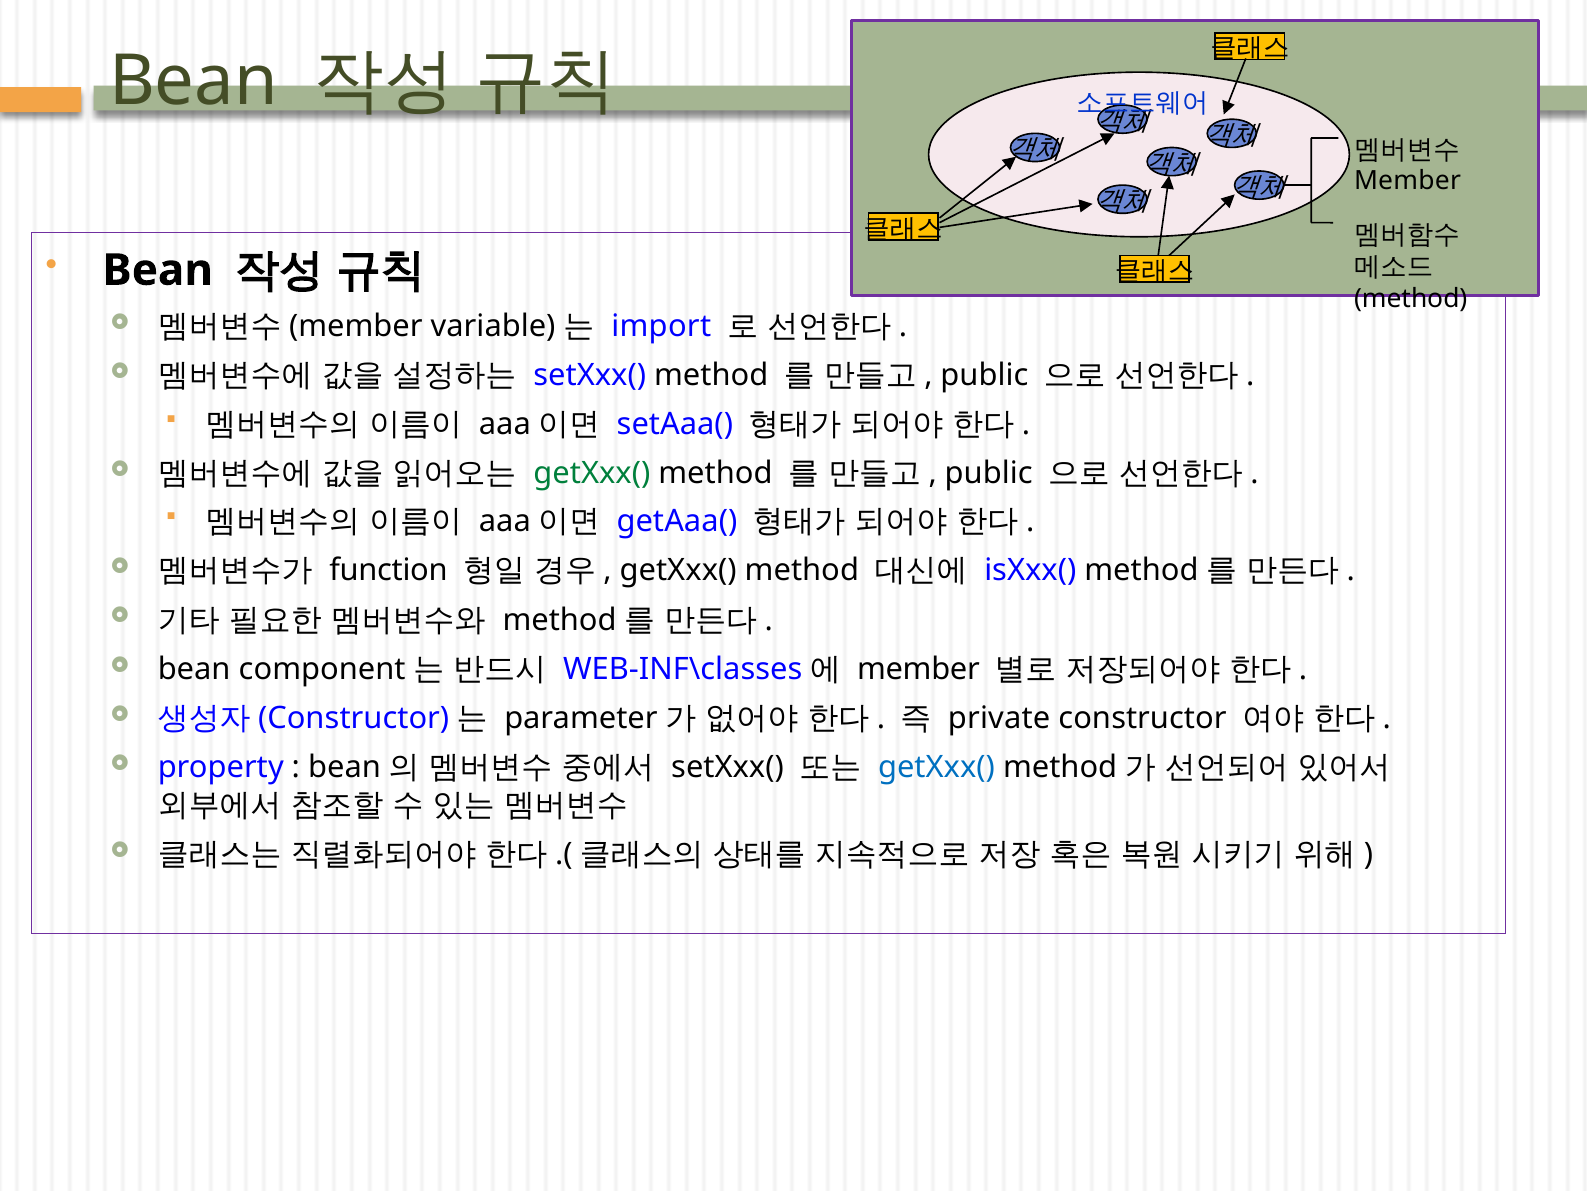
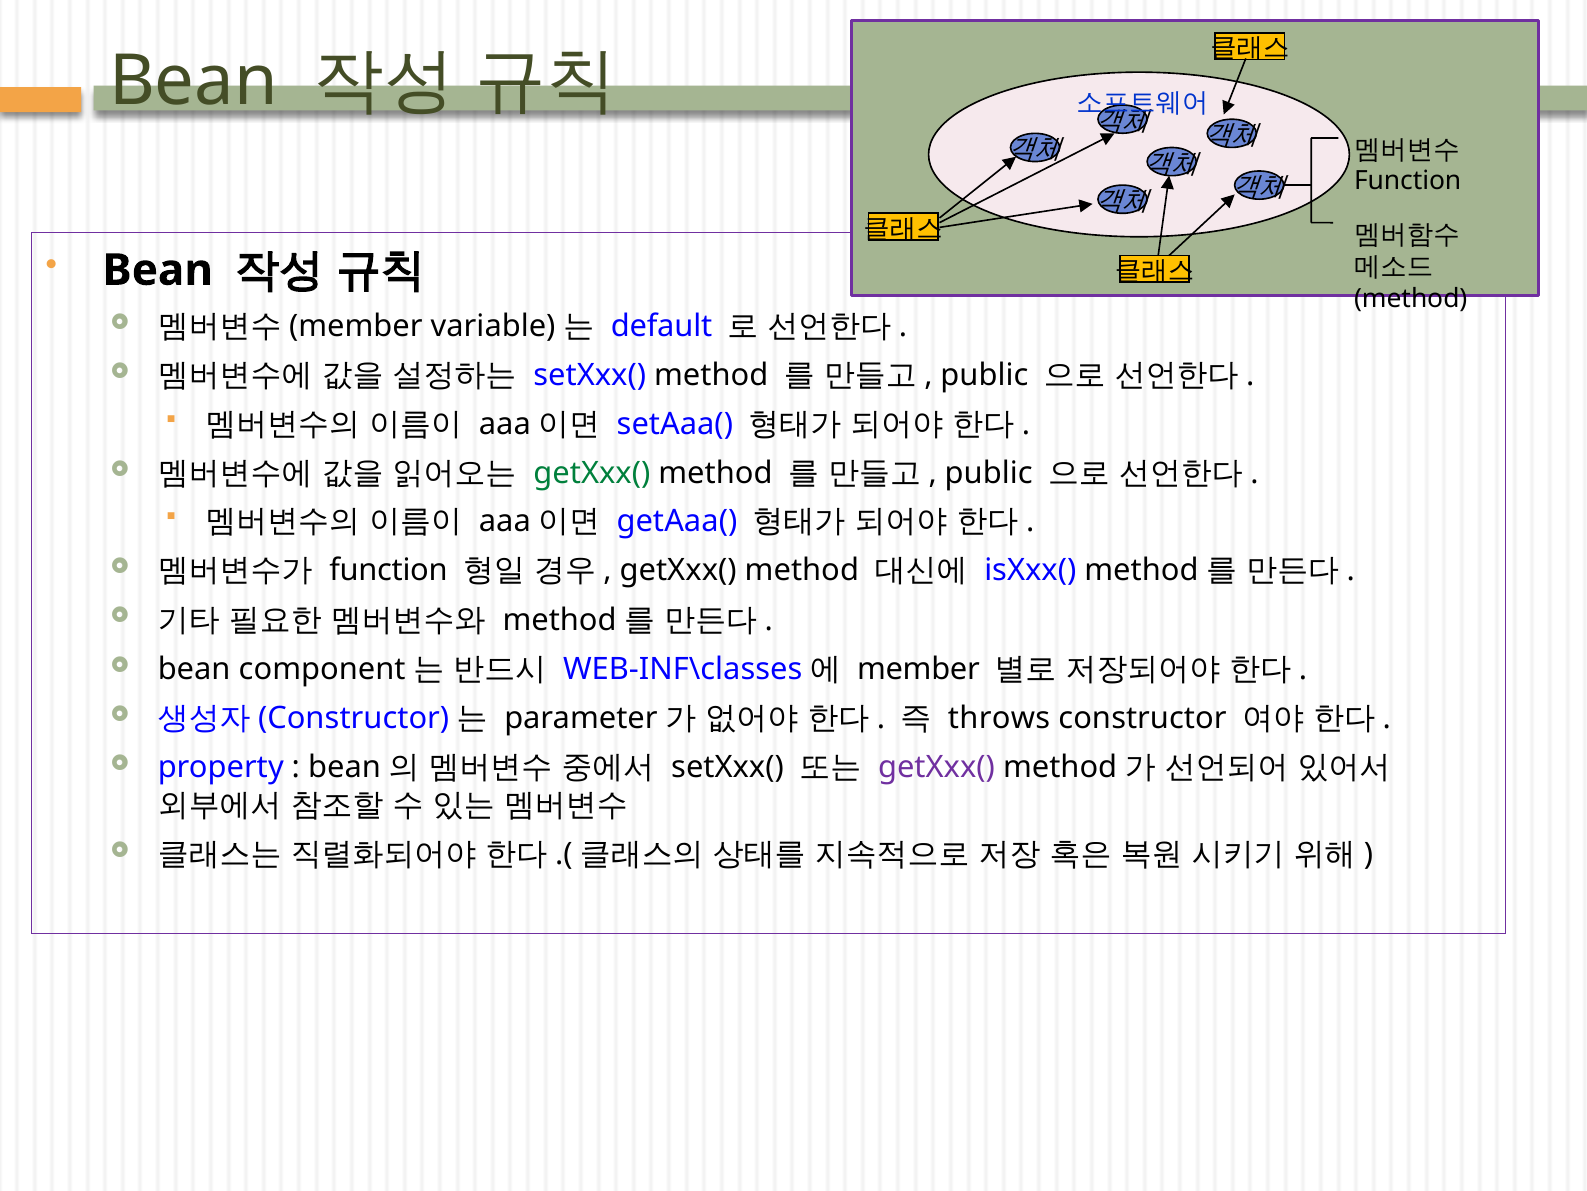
Member: Member -> Function (1408, 181)
import: import -> default (661, 326)
private: private -> throws (999, 718)
getXxx( colour: blue -> purple (936, 767)
